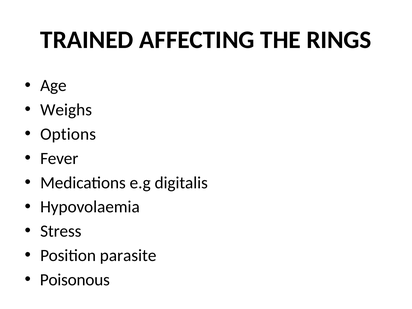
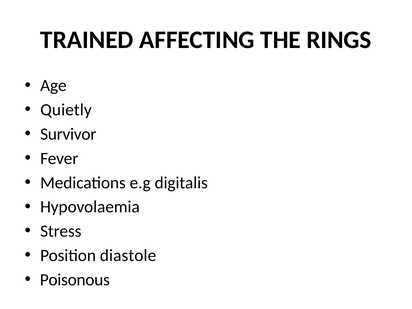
Weighs: Weighs -> Quietly (66, 110)
Options: Options -> Survivor (68, 134)
parasite: parasite -> diastole (128, 256)
